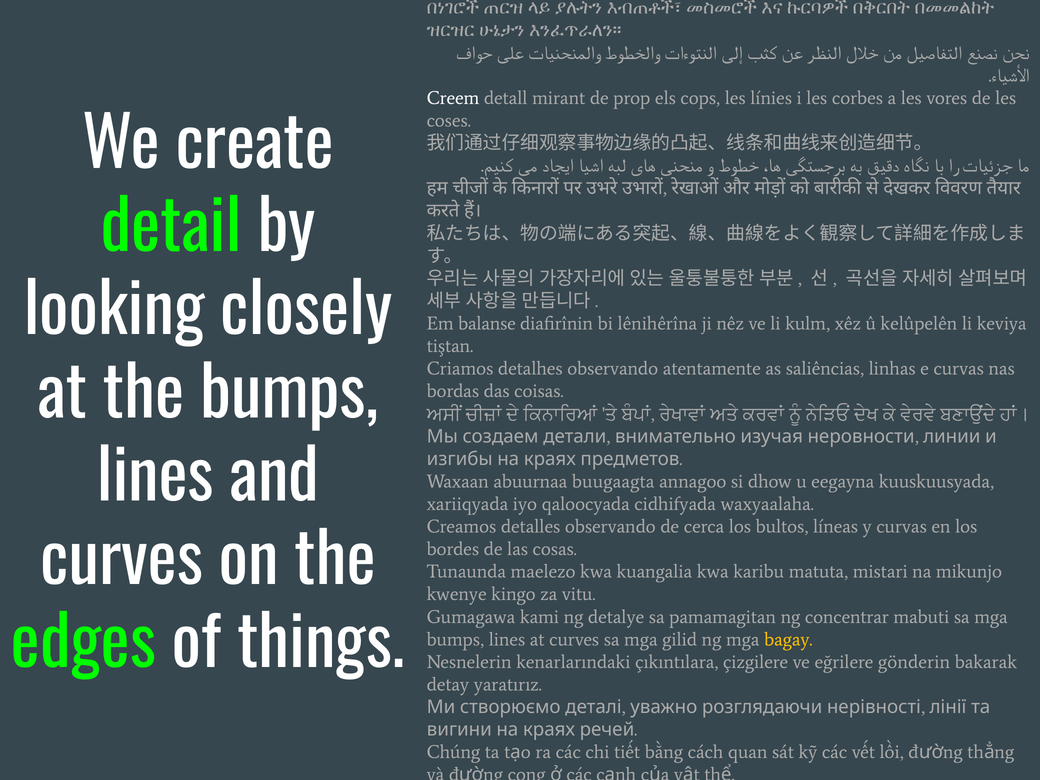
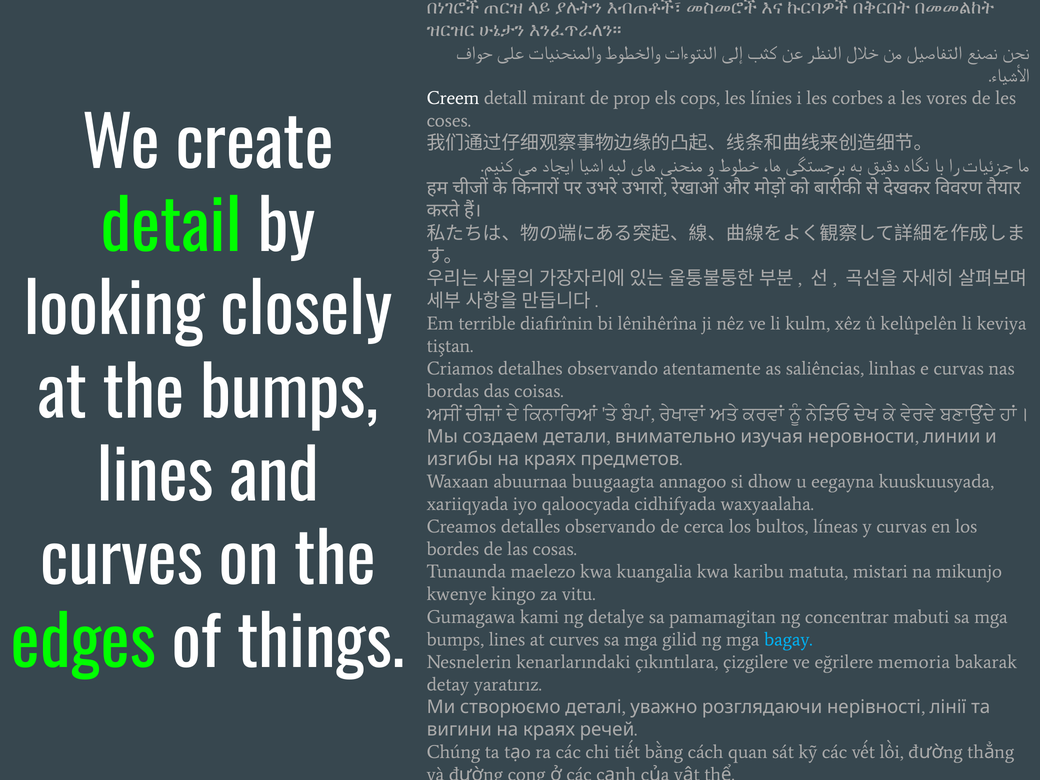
balanse: balanse -> terrible (487, 324)
bagay colour: yellow -> light blue (788, 639)
gönderin: gönderin -> memoria (914, 662)
